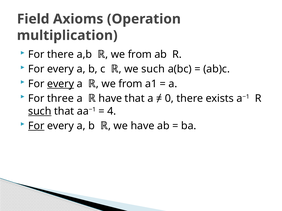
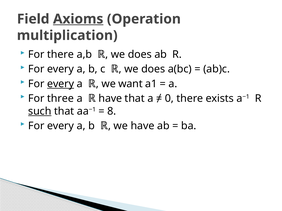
Axioms underline: none -> present (78, 19)
from: from -> does (140, 55)
such: such -> does (153, 69)
from: from -> want (130, 84)
4: 4 -> 8 (112, 111)
For underline: present -> none (36, 126)
